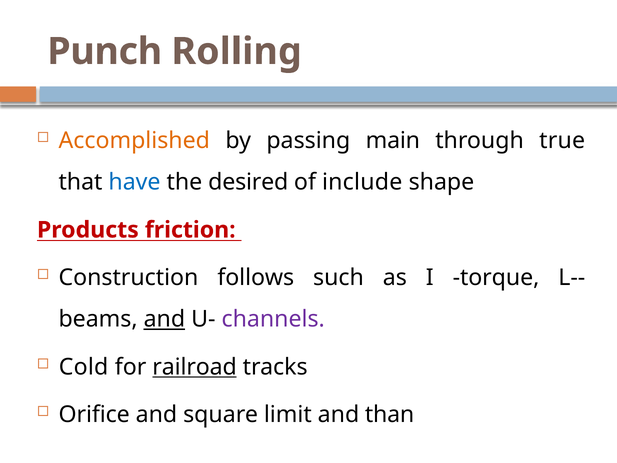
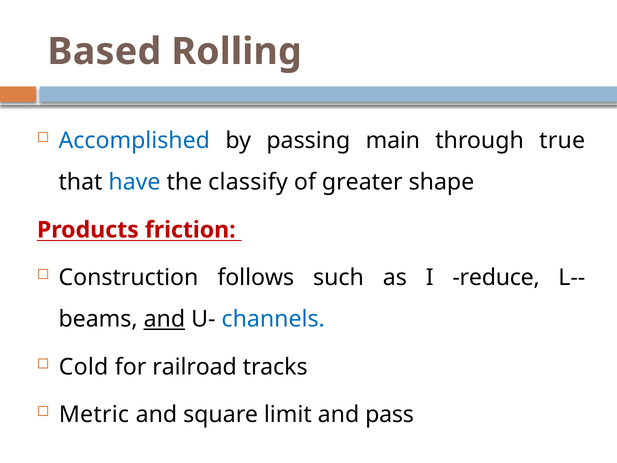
Punch: Punch -> Based (104, 51)
Accomplished colour: orange -> blue (134, 140)
desired: desired -> classify (248, 182)
include: include -> greater (362, 182)
torque: torque -> reduce (496, 277)
channels colour: purple -> blue (273, 319)
railroad underline: present -> none (195, 367)
Orifice: Orifice -> Metric (94, 415)
than: than -> pass (390, 415)
